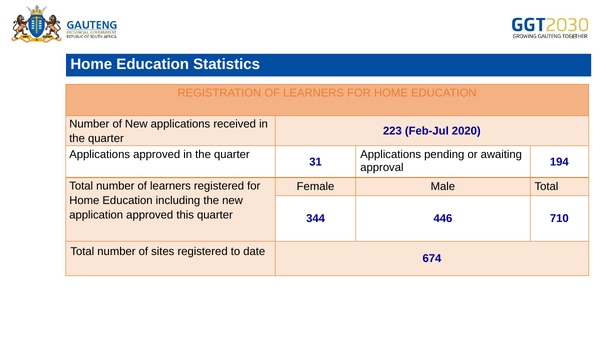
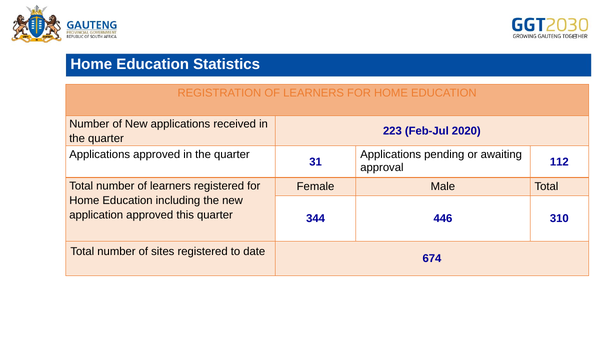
194: 194 -> 112 (559, 162)
710: 710 -> 310 (559, 218)
